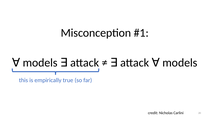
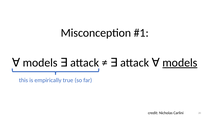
models underline: none -> present (180, 62)
